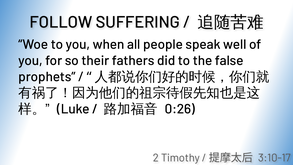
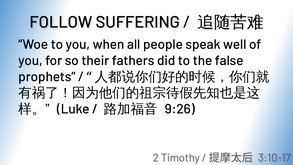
0:26: 0:26 -> 9:26 (180, 109)
